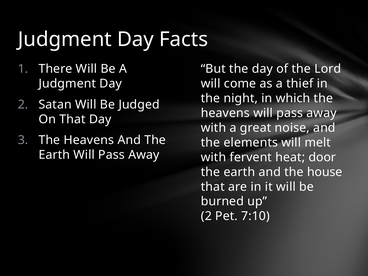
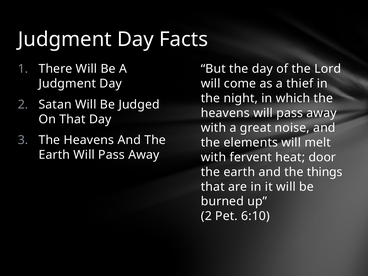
house: house -> things (325, 172)
7:10: 7:10 -> 6:10 (255, 216)
